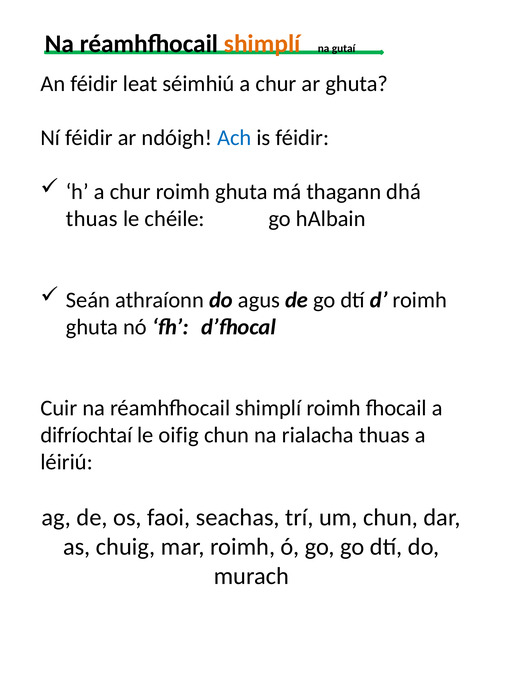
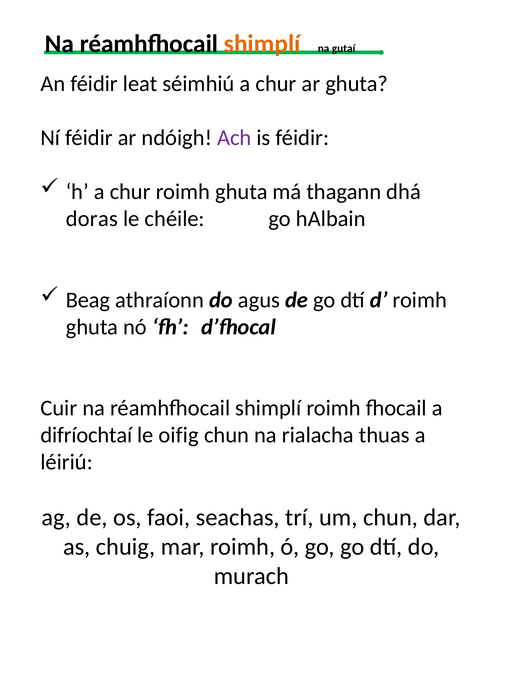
Ach colour: blue -> purple (234, 138)
thuas: thuas -> doras (92, 219)
Seán: Seán -> Beag (88, 300)
